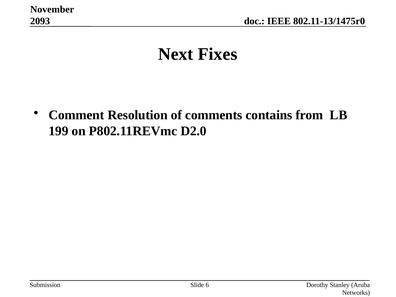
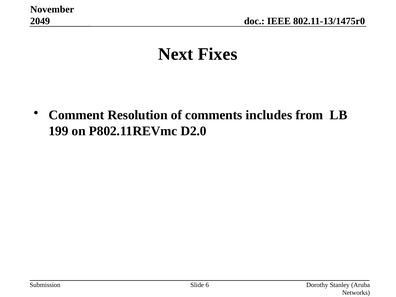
2093: 2093 -> 2049 (40, 21)
contains: contains -> includes (269, 115)
